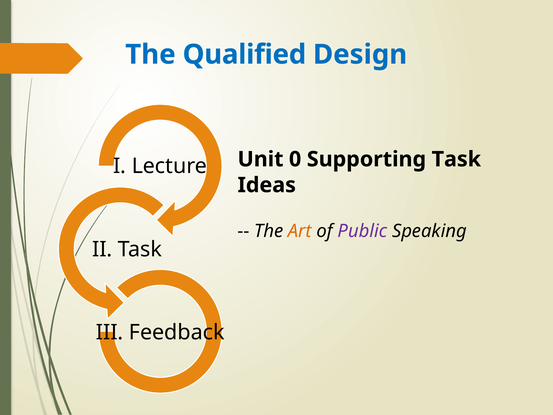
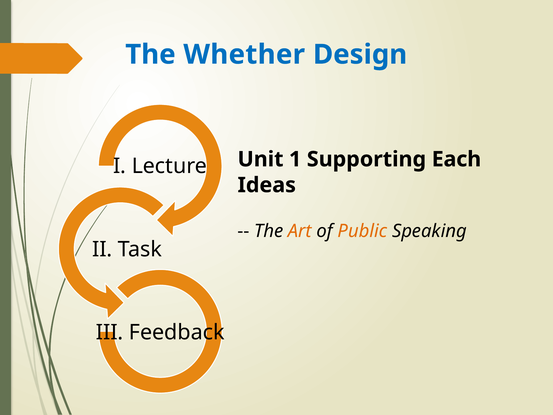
Qualified: Qualified -> Whether (244, 54)
0: 0 -> 1 (295, 159)
Supporting Task: Task -> Each (456, 159)
Public colour: purple -> orange (362, 231)
